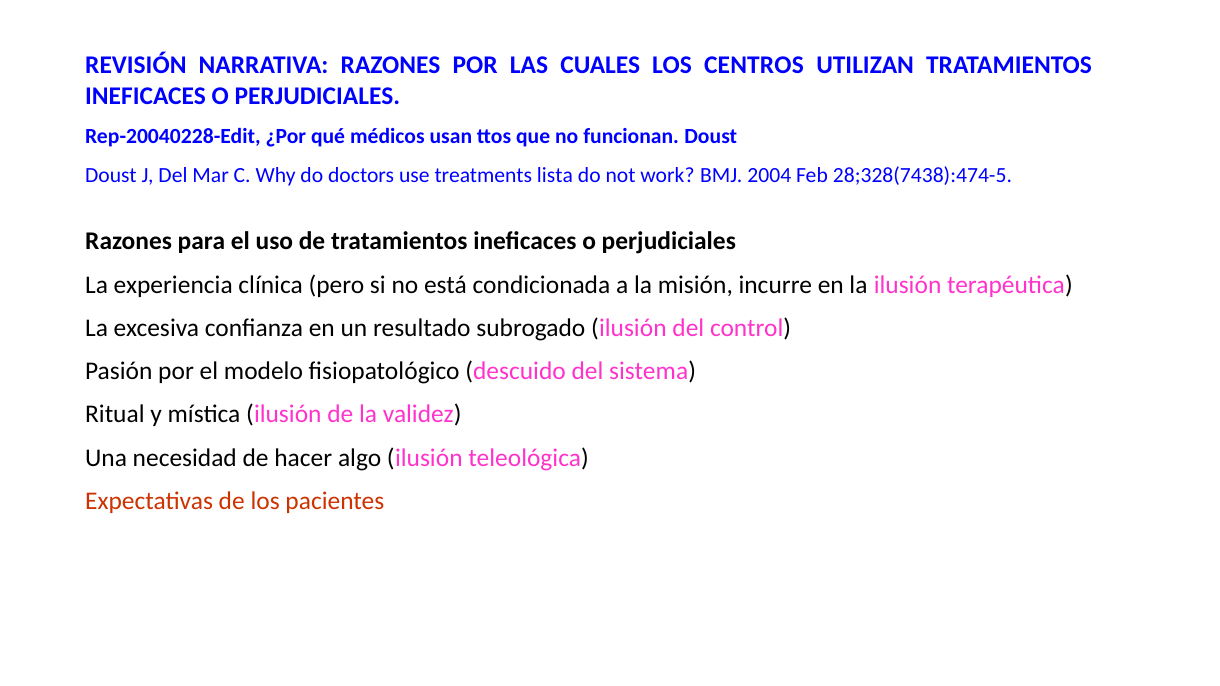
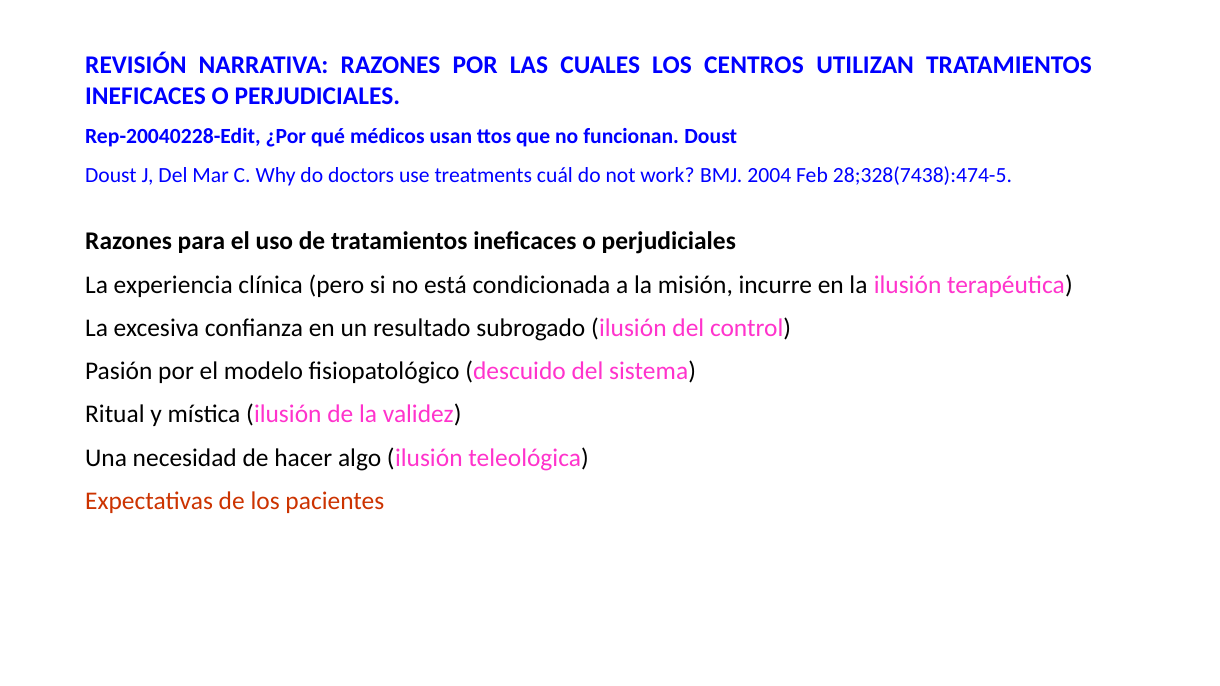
lista: lista -> cuál (555, 175)
